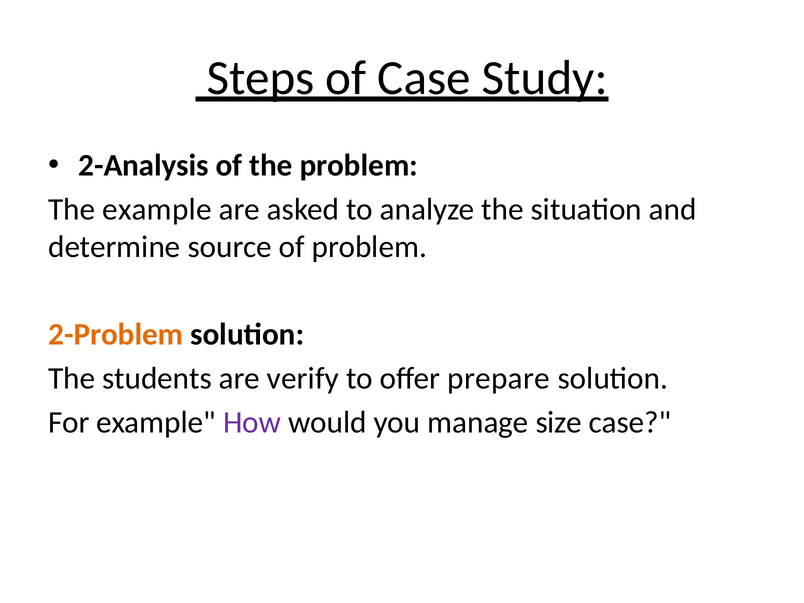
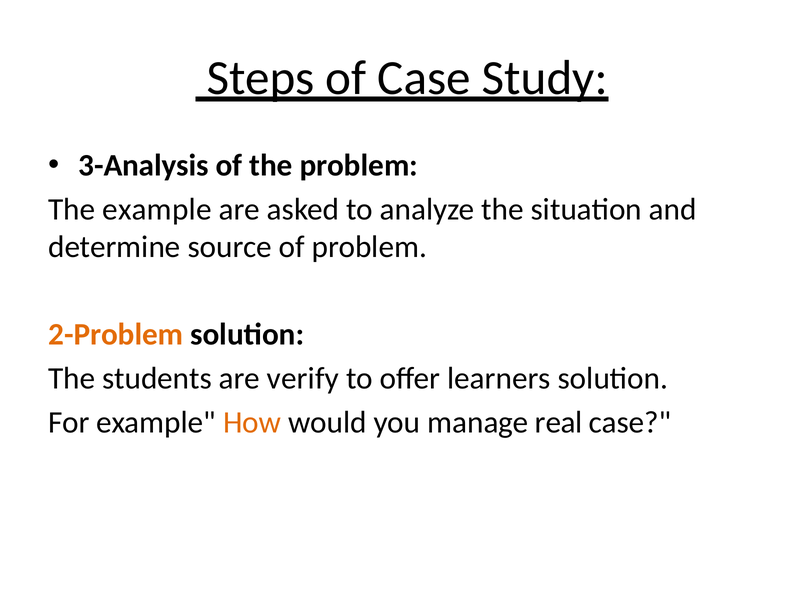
2-Analysis: 2-Analysis -> 3-Analysis (144, 166)
prepare: prepare -> learners (499, 378)
How colour: purple -> orange (252, 422)
size: size -> real (559, 422)
